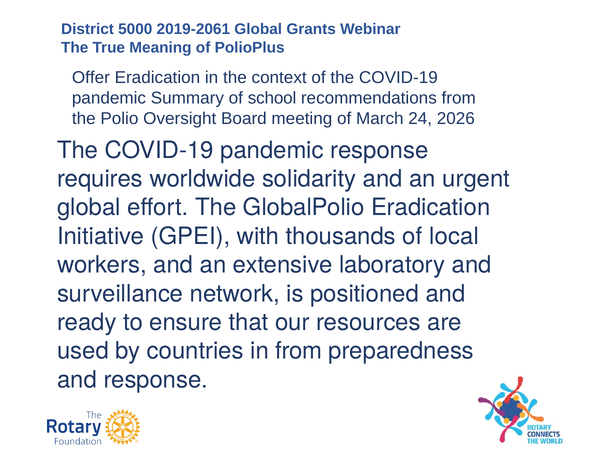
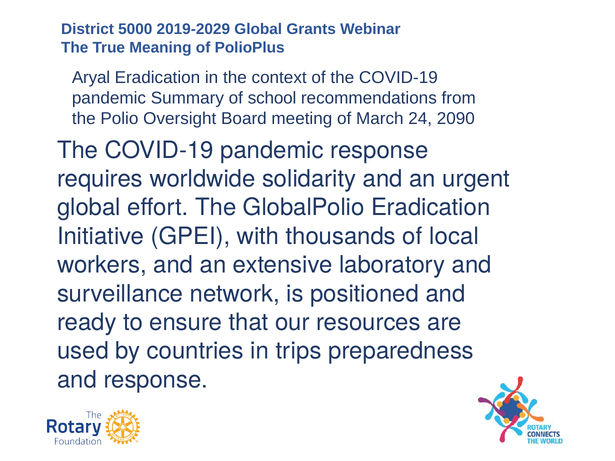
2019-2061: 2019-2061 -> 2019-2029 (193, 29)
Offer: Offer -> Aryal (91, 78)
2026: 2026 -> 2090 (456, 119)
in from: from -> trips (299, 351)
